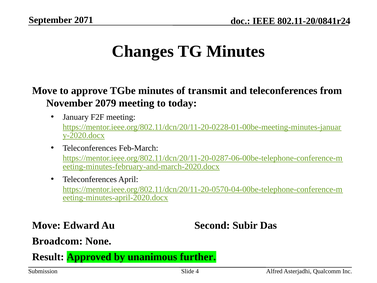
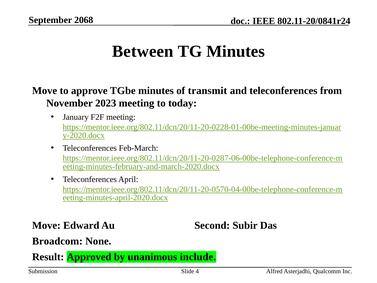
2071: 2071 -> 2068 (84, 20)
Changes: Changes -> Between (143, 51)
2079: 2079 -> 2023 (106, 103)
further: further -> include (198, 257)
